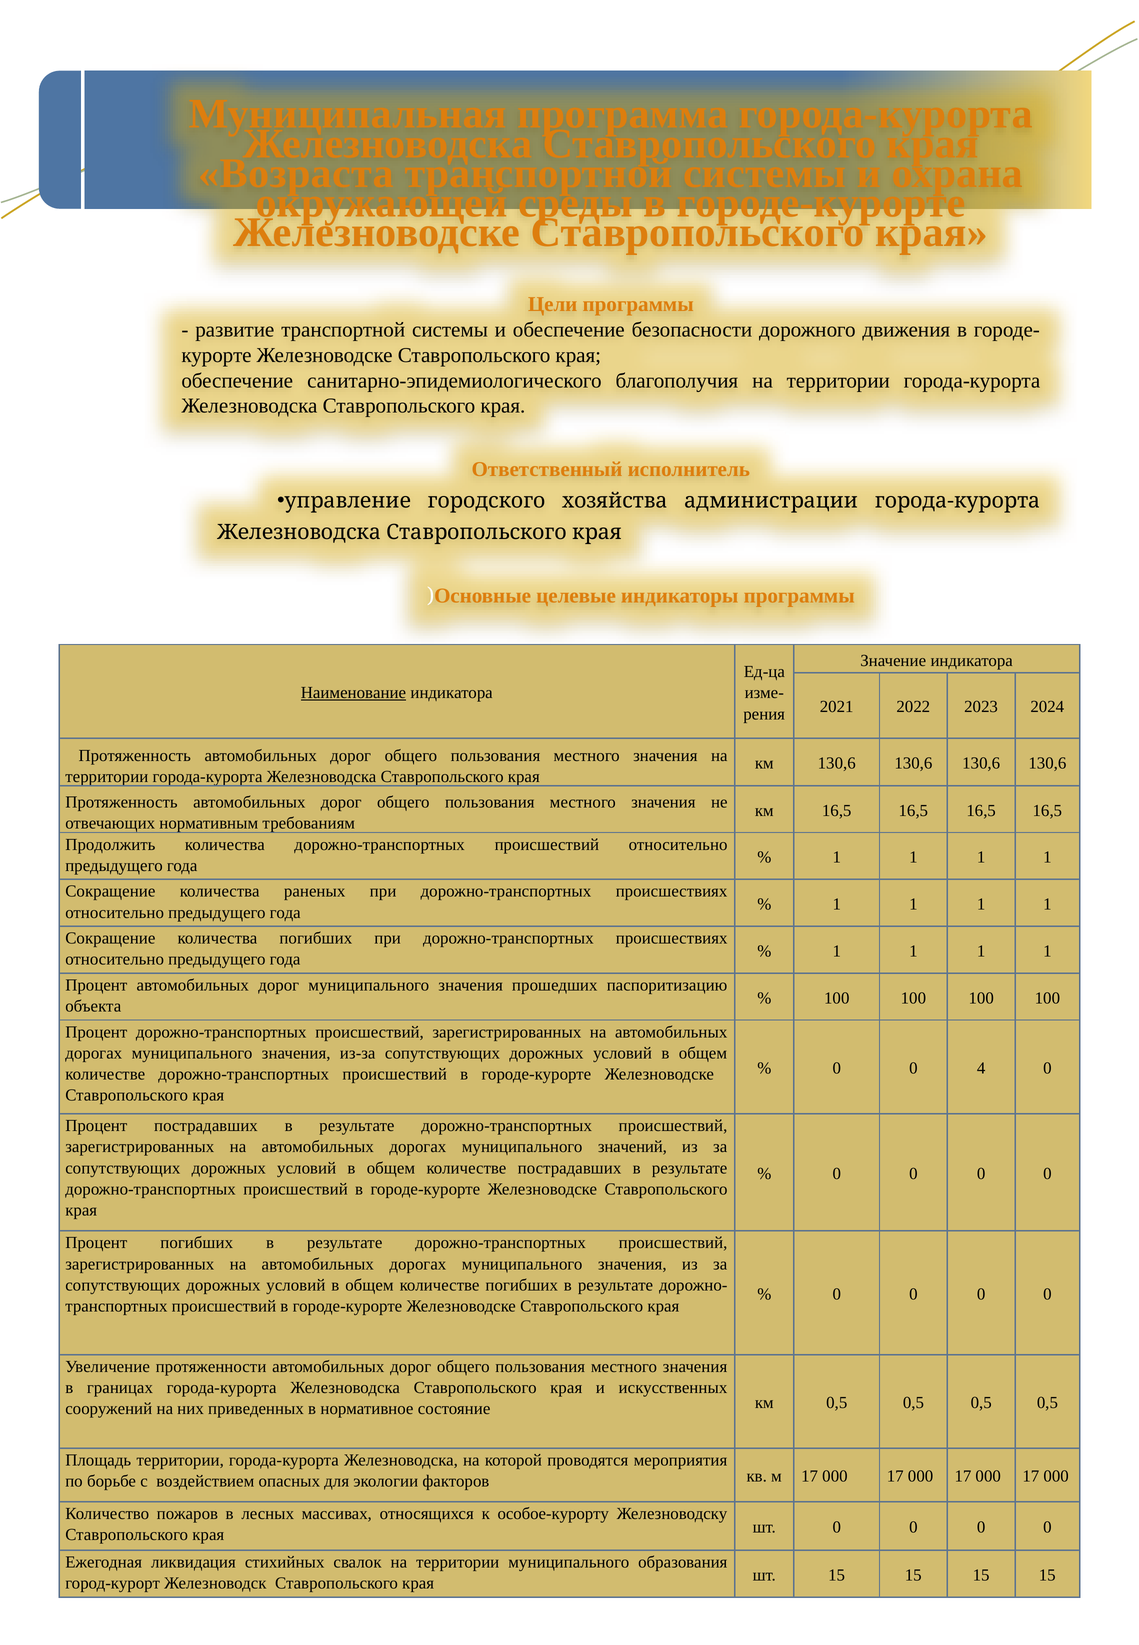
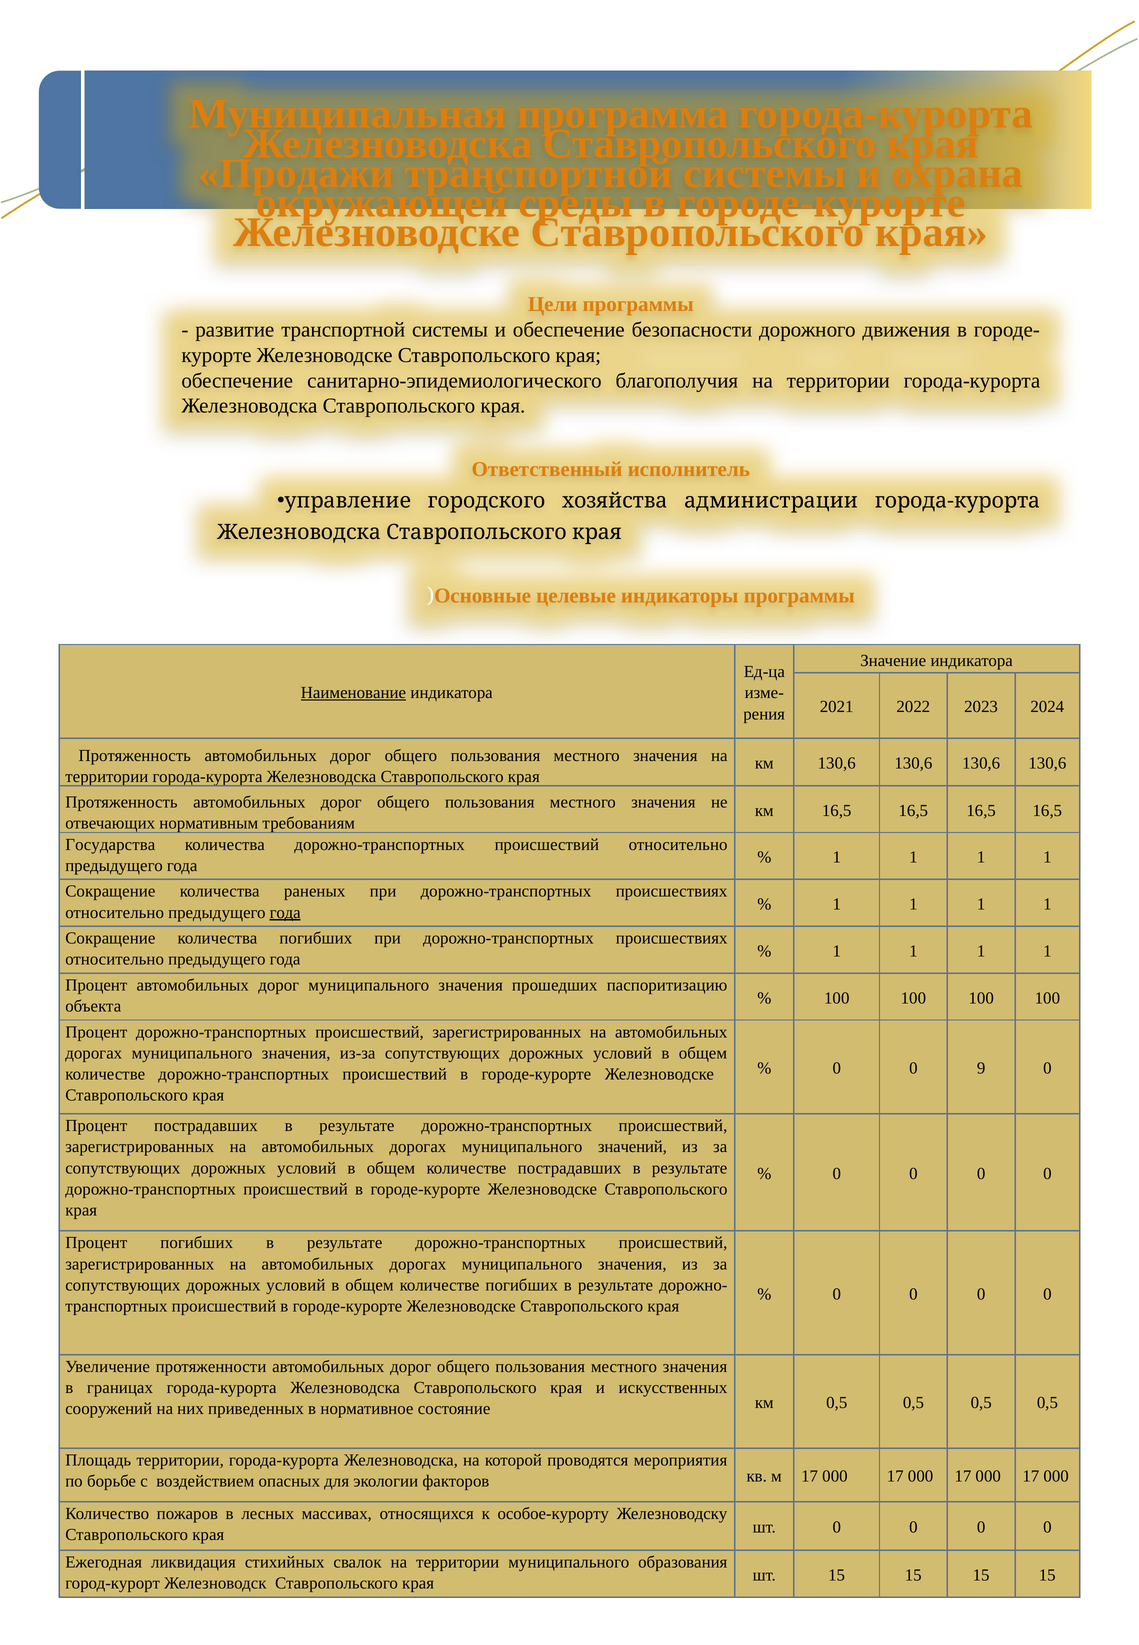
Возраста: Возраста -> Продажи (296, 173)
Продолжить: Продолжить -> Государства (110, 845)
года underline: none -> present (285, 913)
4: 4 -> 9 (981, 1068)
